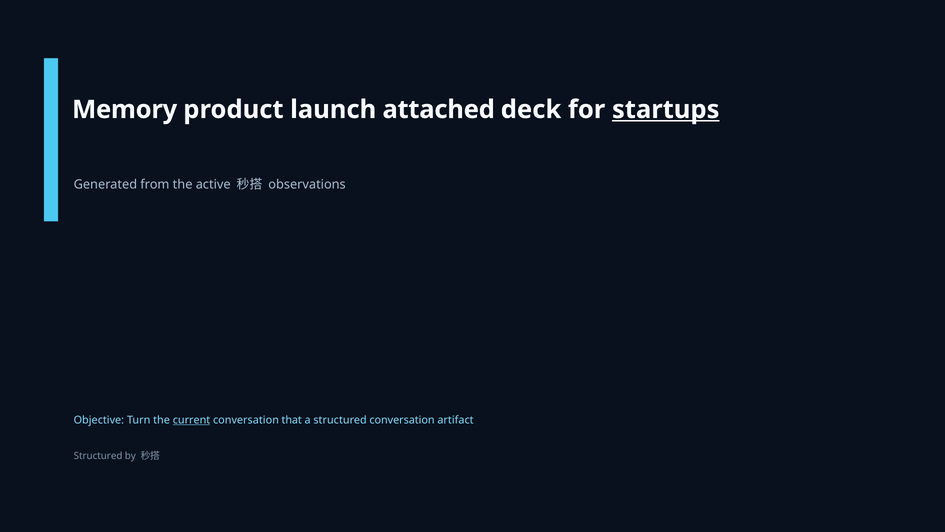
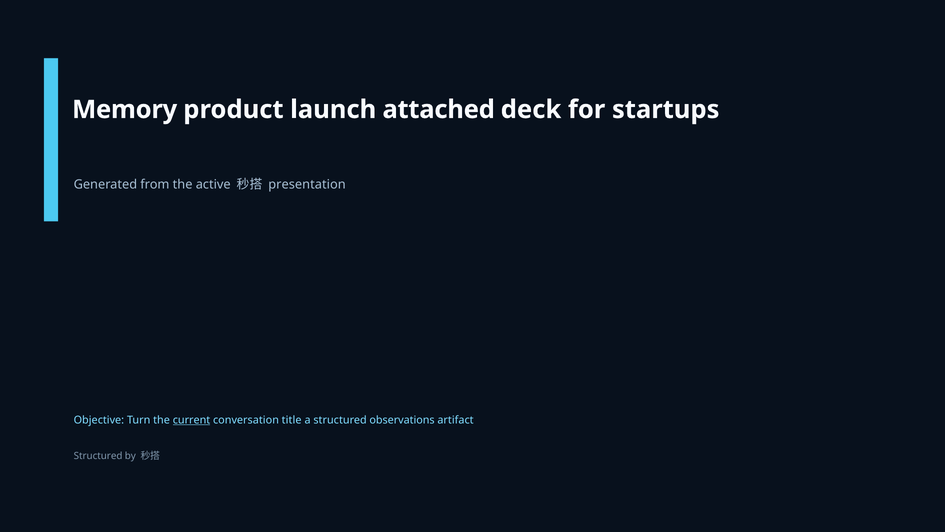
startups underline: present -> none (666, 110)
observations: observations -> presentation (307, 184)
that: that -> title (292, 420)
structured conversation: conversation -> observations (402, 420)
